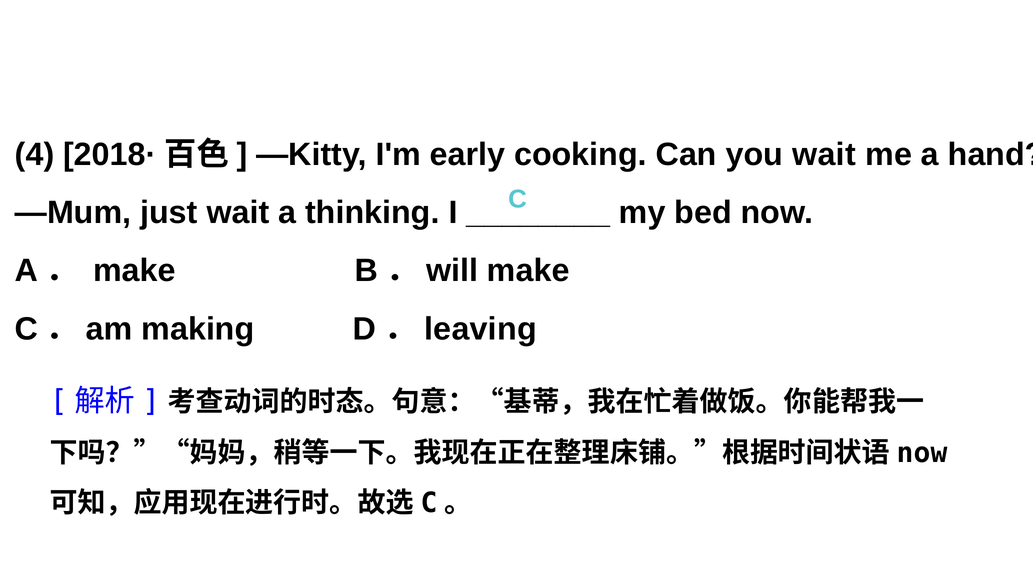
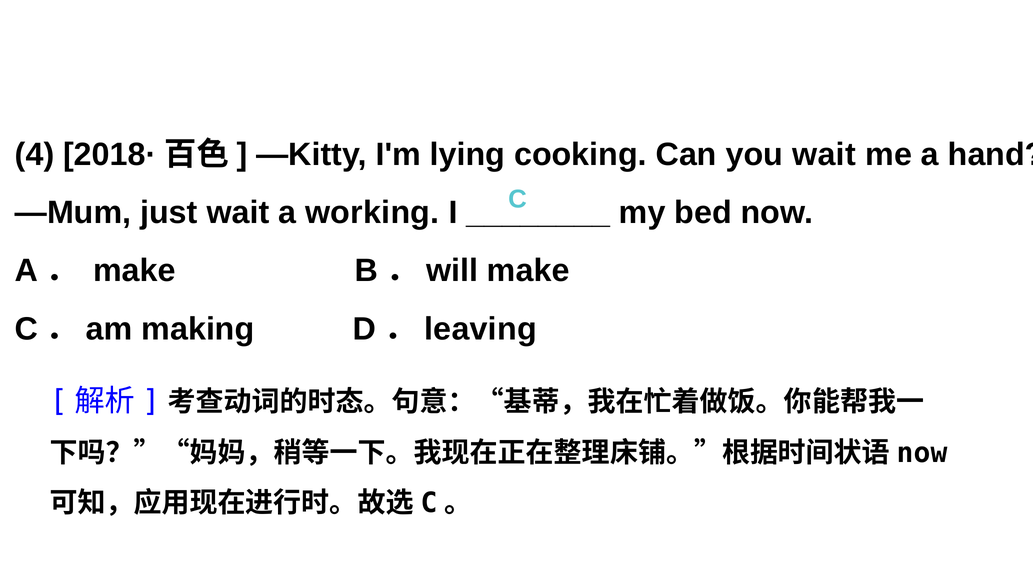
early: early -> lying (468, 155)
thinking: thinking -> working (372, 213)
